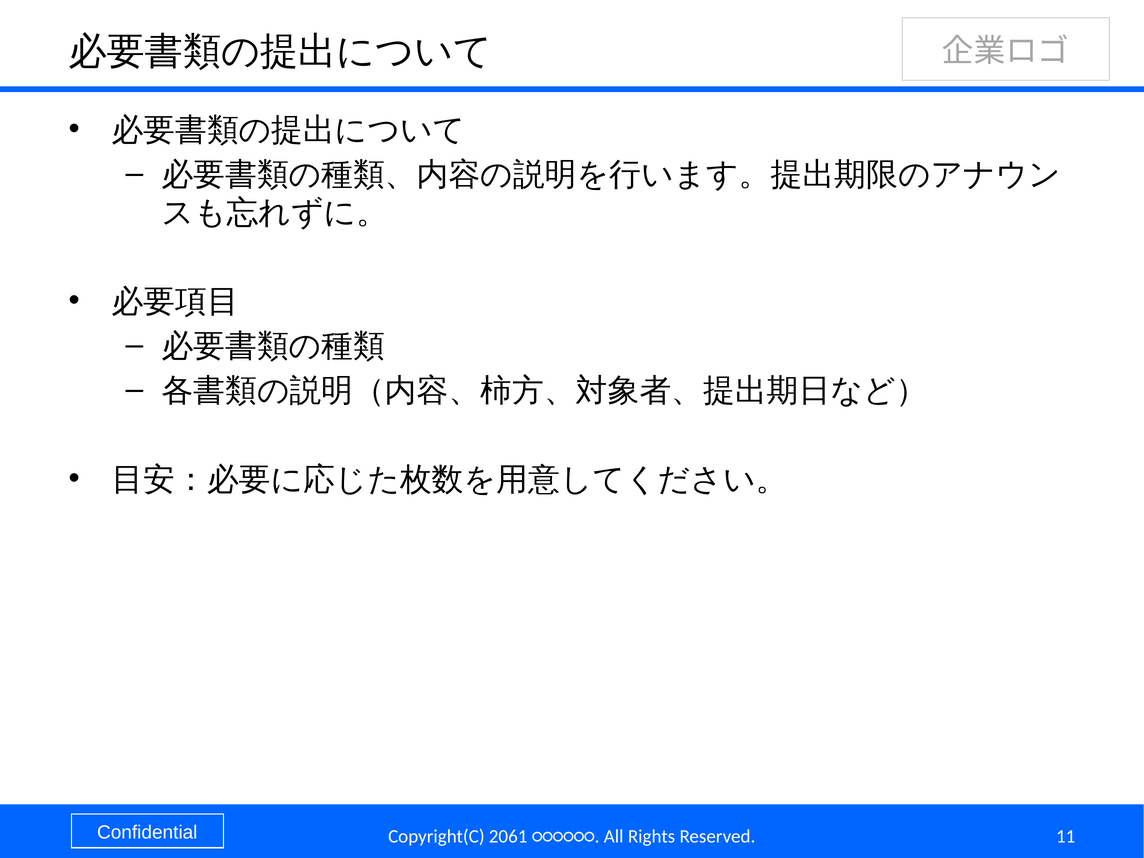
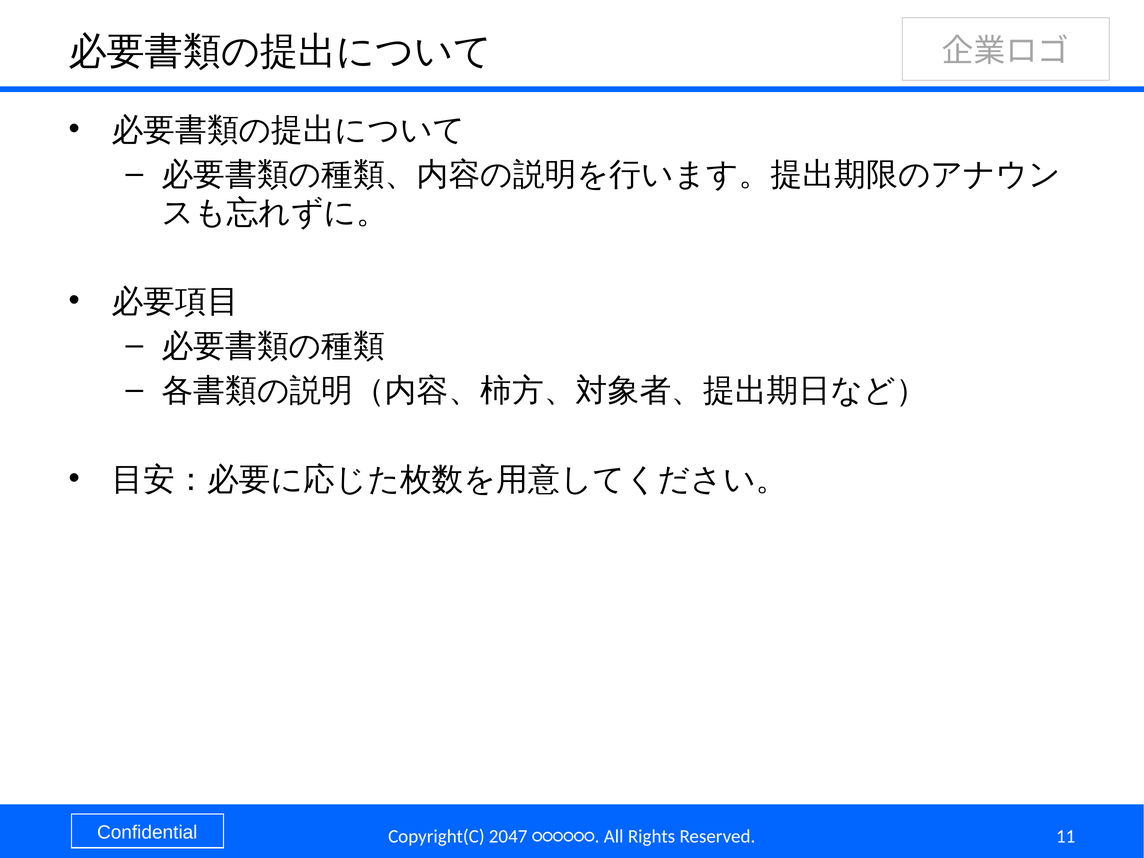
2061: 2061 -> 2047 (508, 836)
